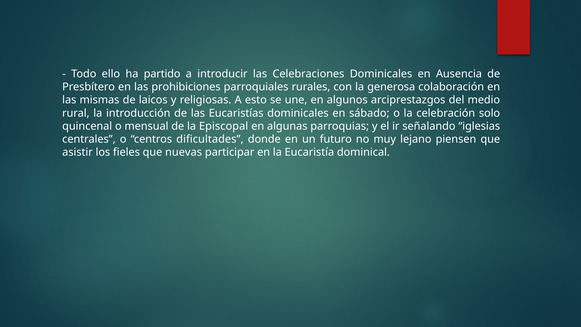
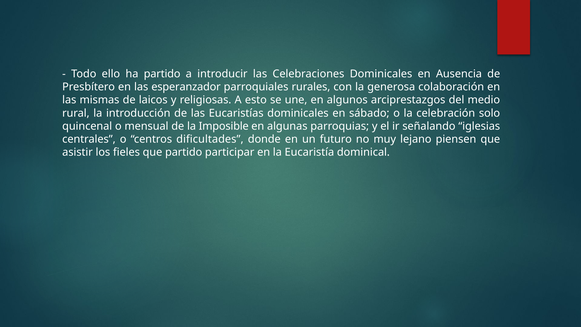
prohibiciones: prohibiciones -> esperanzador (186, 87)
Episcopal: Episcopal -> Imposible (224, 126)
que nuevas: nuevas -> partido (184, 152)
